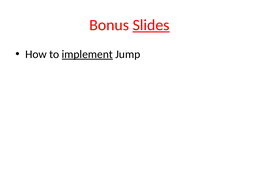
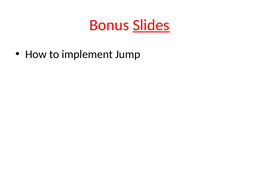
implement underline: present -> none (87, 54)
